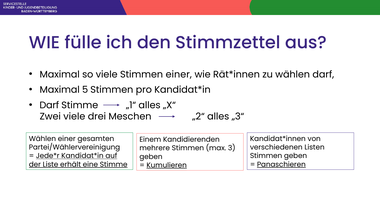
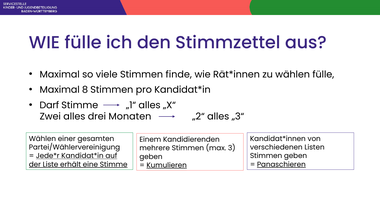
Stimmen einer: einer -> finde (179, 74)
wählen darf: darf -> fülle (323, 74)
5: 5 -> 8 (85, 90)
Zwei viele: viele -> alles (74, 116)
Meschen: Meschen -> Monaten (130, 116)
